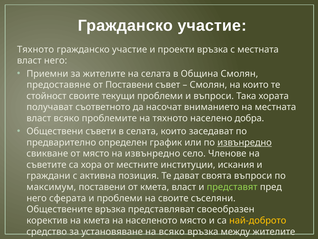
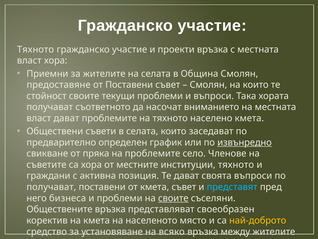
власт него: него -> хора (56, 61)
власт всяко: всяко -> дават (66, 118)
населено добра: добра -> кмета (249, 118)
от място: място -> пряка (96, 153)
на извънредно: извънредно -> проблемите (153, 153)
институции искания: искания -> тяхното (236, 164)
максимум: максимум -> получават (51, 187)
кмета власт: власт -> съвет (184, 187)
представят colour: light green -> light blue (232, 187)
сферата: сферата -> бизнеса (68, 198)
своите underline: none -> present (173, 198)
